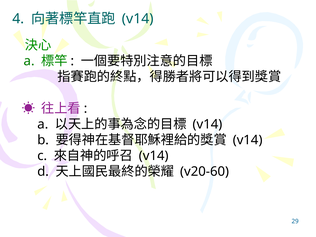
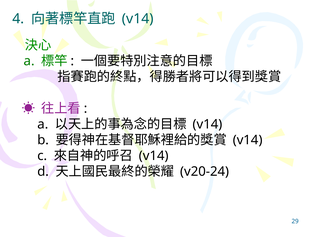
v20-60: v20-60 -> v20-24 (205, 172)
